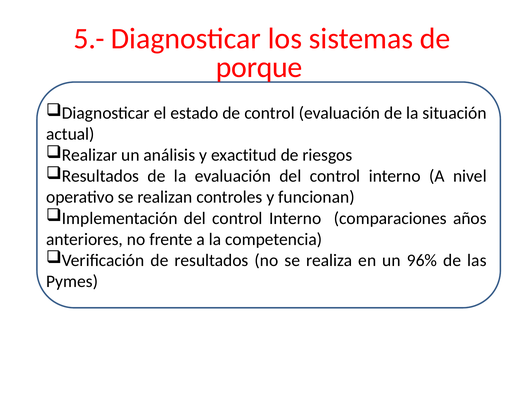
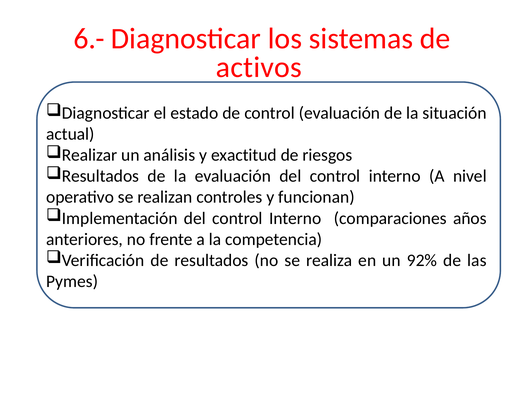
5.-: 5.- -> 6.- (89, 39)
porque: porque -> activos (259, 67)
96%: 96% -> 92% (422, 260)
